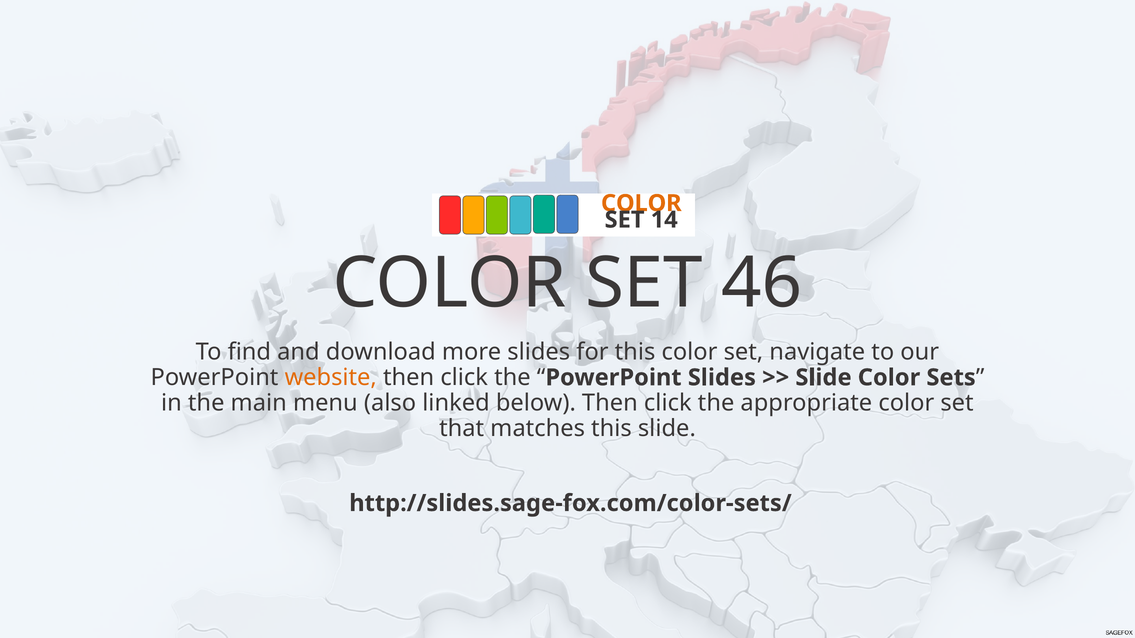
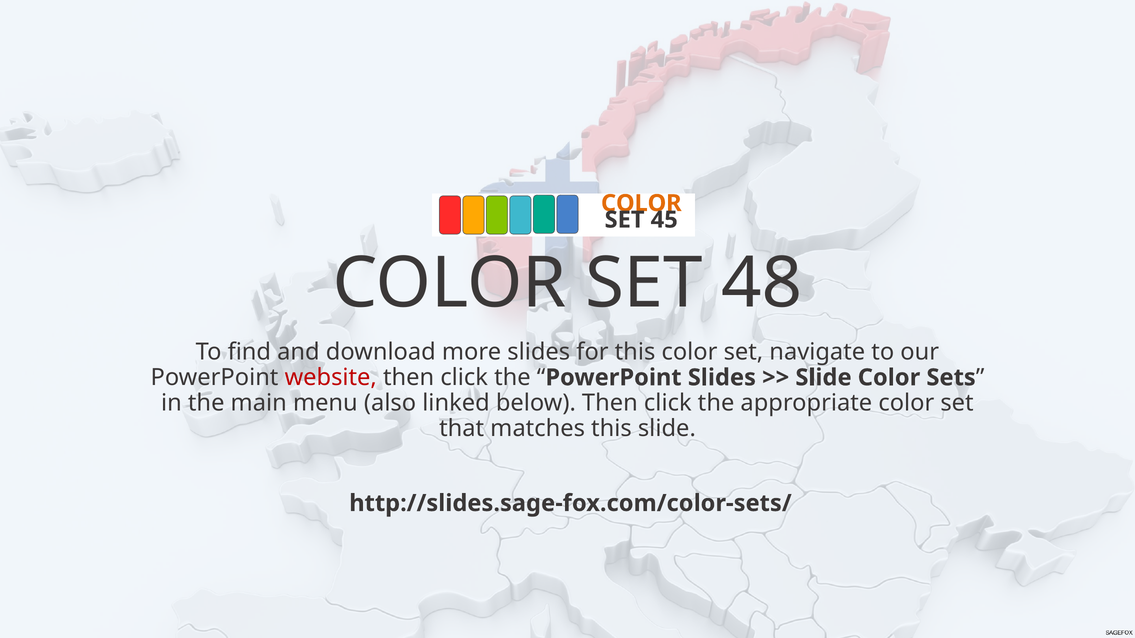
14: 14 -> 45 (664, 220)
46: 46 -> 48 (762, 284)
website colour: orange -> red (331, 378)
